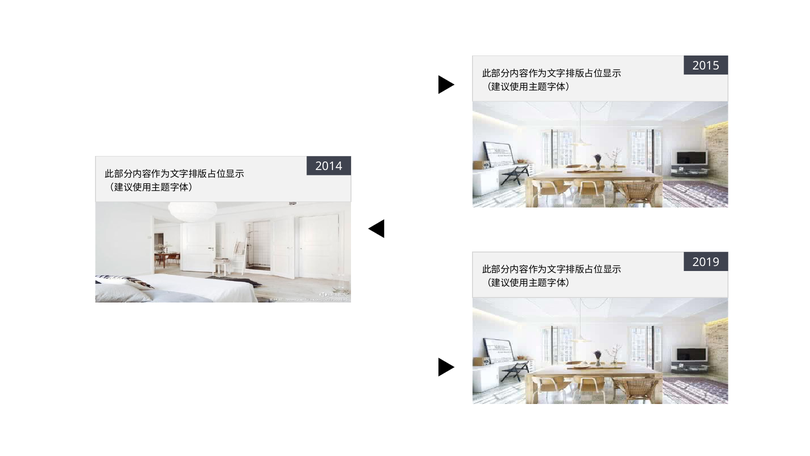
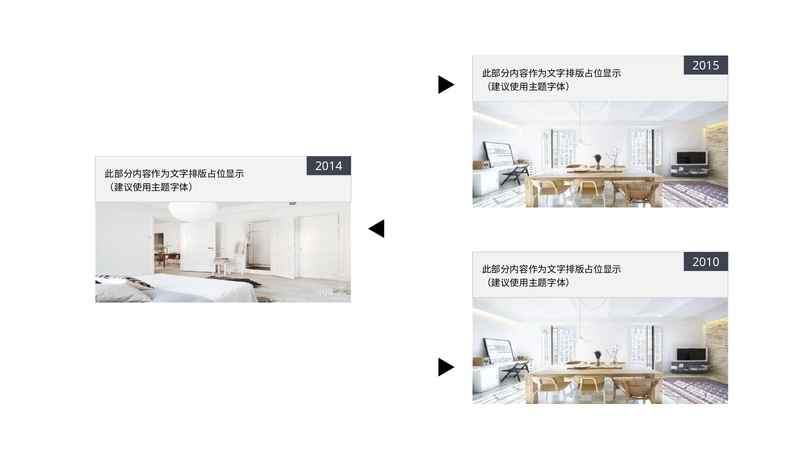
2019: 2019 -> 2010 (706, 262)
